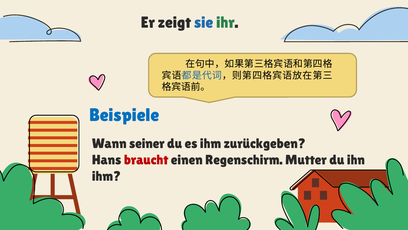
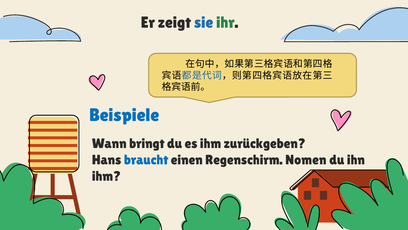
seiner: seiner -> bringt (147, 143)
braucht colour: red -> blue (146, 160)
Mutter: Mutter -> Nomen (306, 160)
